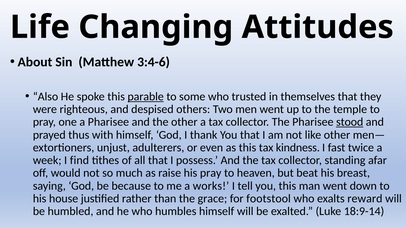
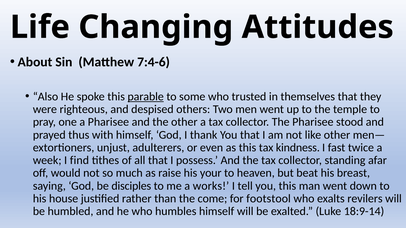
3:4-6: 3:4-6 -> 7:4-6 (154, 62)
stood underline: present -> none (350, 122)
his pray: pray -> your (211, 173)
because: because -> disciples (131, 186)
grace: grace -> come (212, 199)
reward: reward -> revilers (365, 199)
